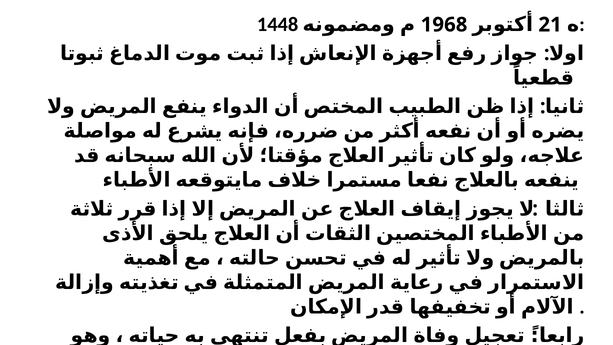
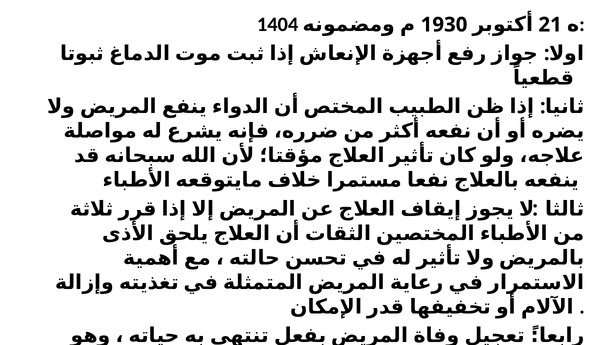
1448: 1448 -> 1404 (278, 25)
1968: 1968 -> 1930 (444, 25)
